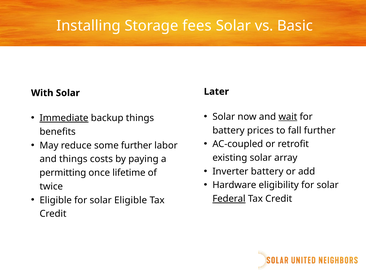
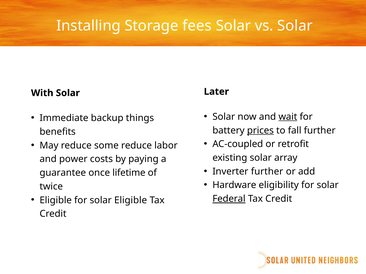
vs Basic: Basic -> Solar (295, 26)
Immediate underline: present -> none (64, 118)
prices underline: none -> present (260, 131)
some further: further -> reduce (137, 146)
and things: things -> power (73, 159)
Inverter battery: battery -> further (267, 172)
permitting: permitting -> guarantee (63, 173)
